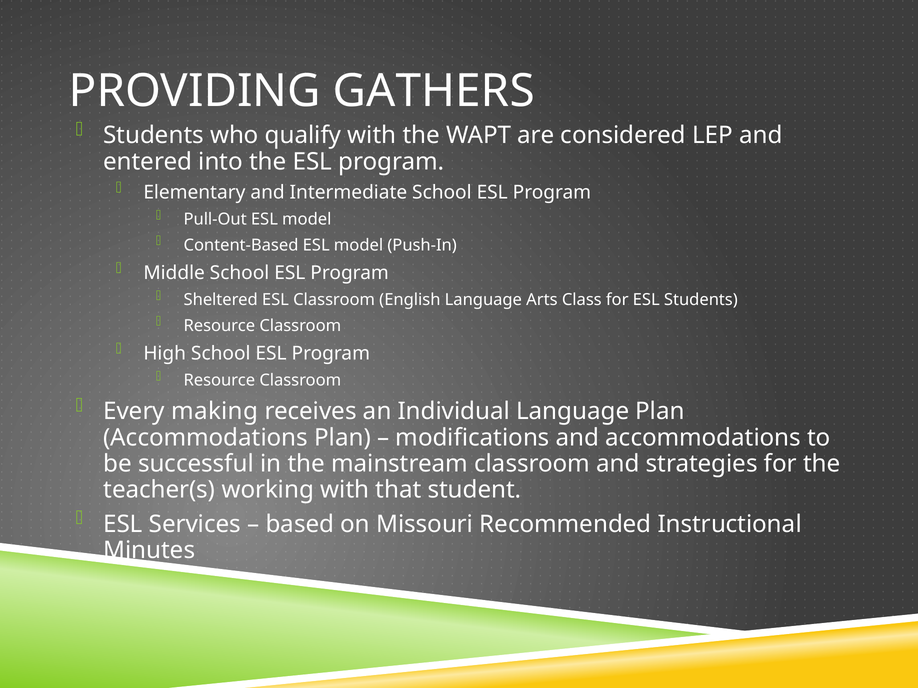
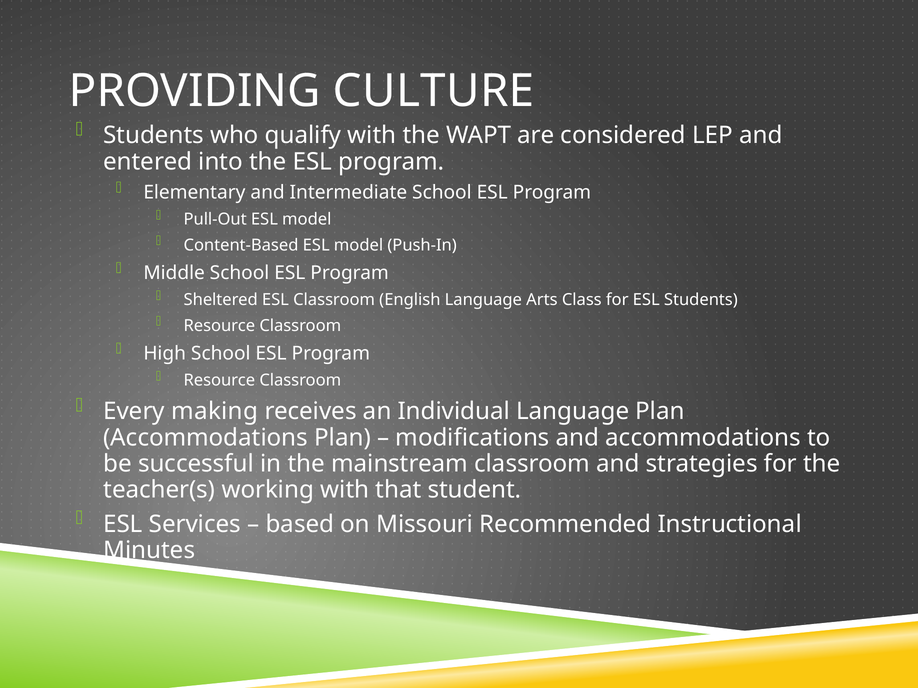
GATHERS: GATHERS -> CULTURE (434, 91)
